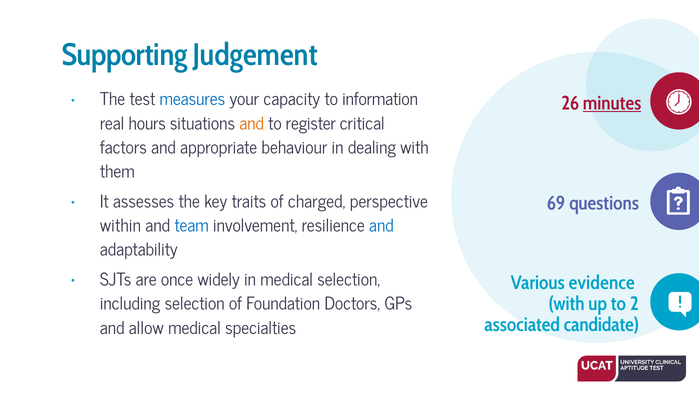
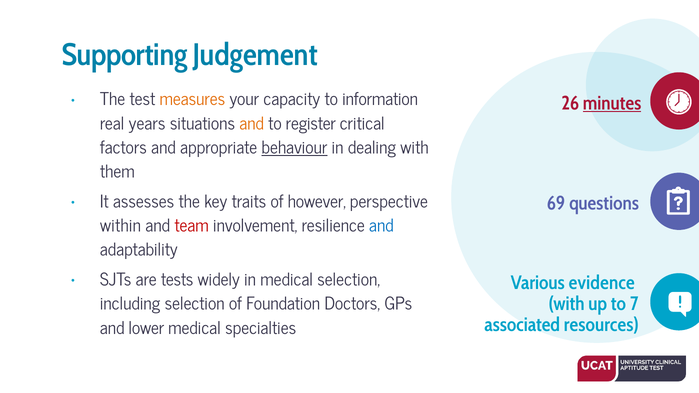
measures colour: blue -> orange (192, 100)
hours: hours -> years (147, 124)
behaviour underline: none -> present (294, 148)
charged: charged -> however (317, 202)
team colour: blue -> red (192, 226)
once: once -> tests (177, 280)
2: 2 -> 7 (634, 304)
candidate: candidate -> resources (601, 325)
allow: allow -> lower (146, 328)
